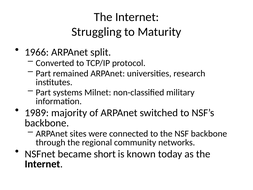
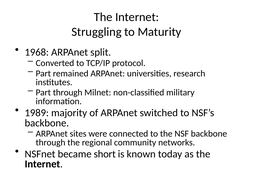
1966: 1966 -> 1968 (37, 52)
Part systems: systems -> through (68, 92)
